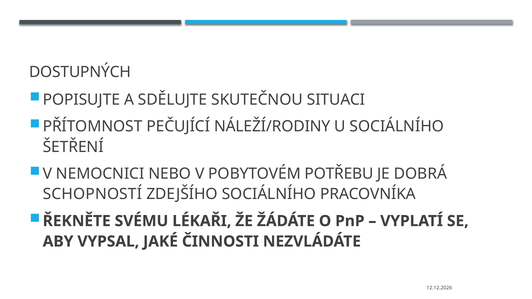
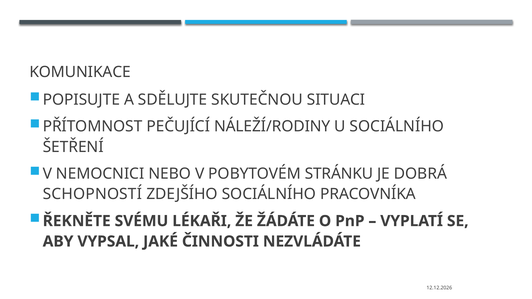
DOSTUPNÝCH: DOSTUPNÝCH -> KOMUNIKACE (80, 72)
POTŘEBU: POTŘEBU -> STRÁNKU (339, 174)
